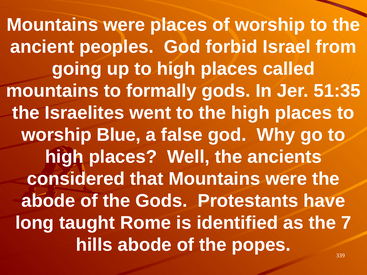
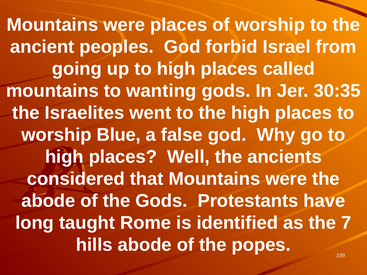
formally: formally -> wanting (161, 91)
51:35: 51:35 -> 30:35 (337, 91)
